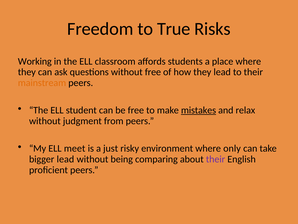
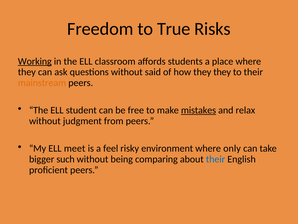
Working underline: none -> present (35, 61)
without free: free -> said (153, 72)
they lead: lead -> they (222, 72)
just: just -> feel (111, 148)
bigger lead: lead -> such (66, 159)
their colour: purple -> blue (216, 159)
